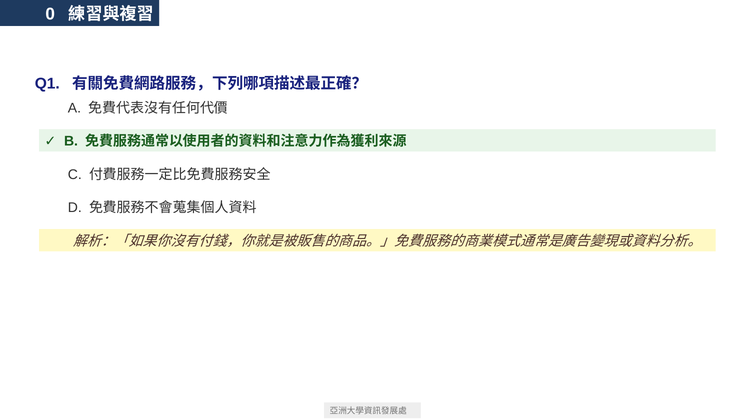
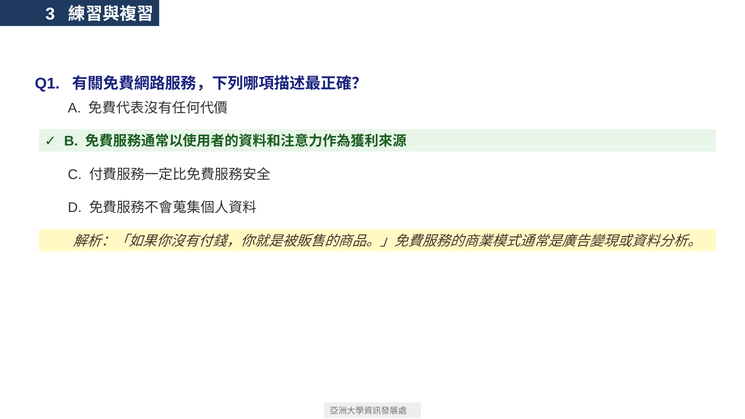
0: 0 -> 3 (50, 14)
